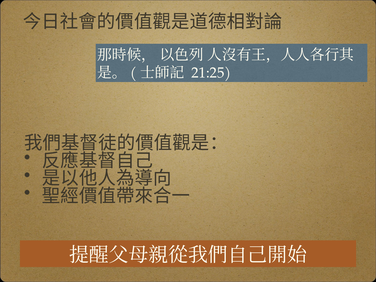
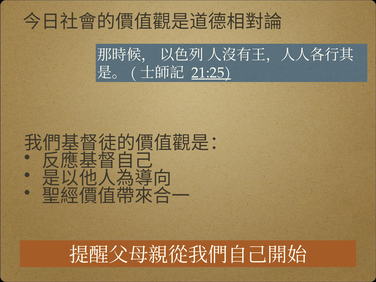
21:25 underline: none -> present (211, 73)
